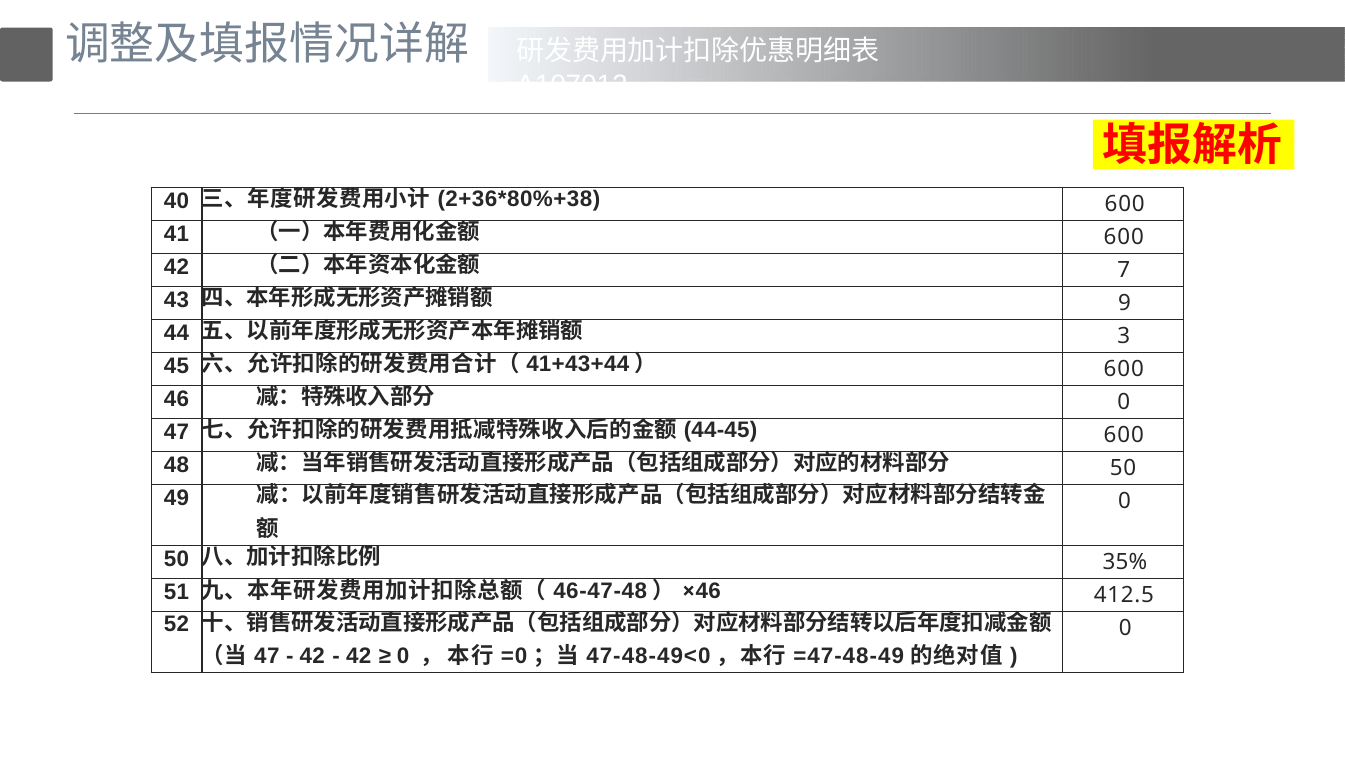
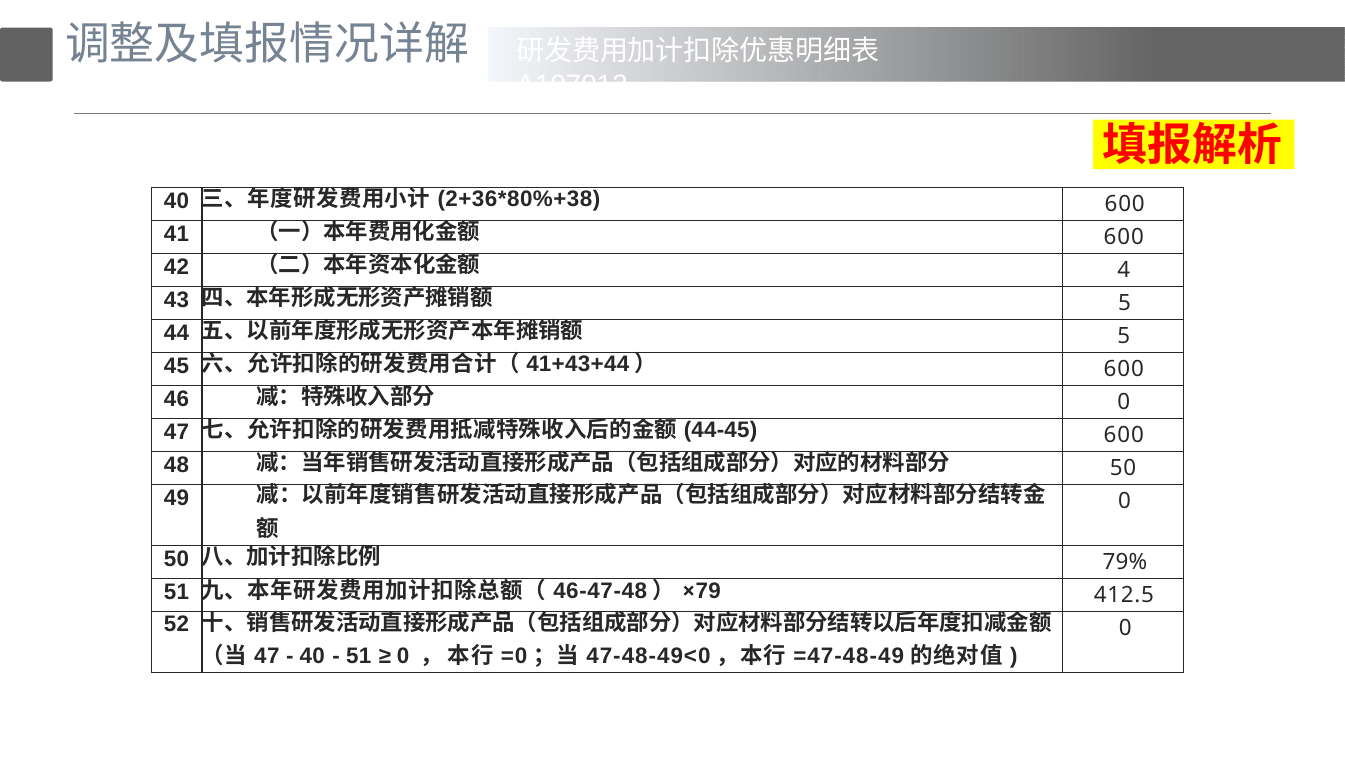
7: 7 -> 4 (1124, 270)
9: 9 -> 5 (1125, 303)
3: 3 -> 5 (1124, 336)
35%: 35% -> 79% (1125, 562)
46: 46 -> 79 (708, 591)
42: 42 -> 40 (312, 656)
42: 42 -> 51 (359, 656)
